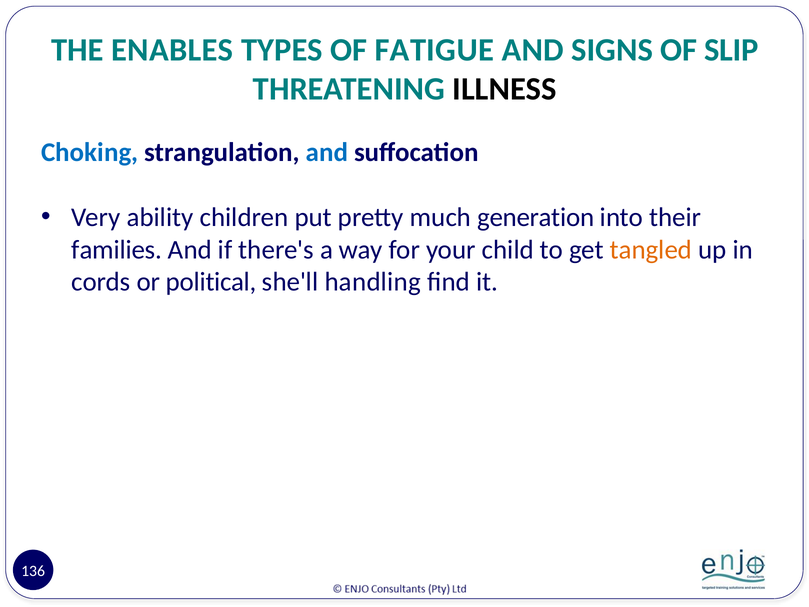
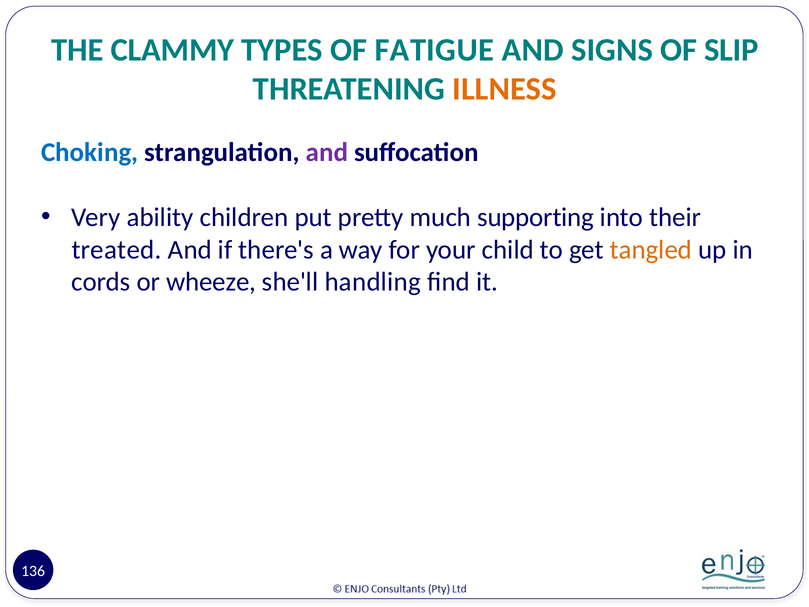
ENABLES: ENABLES -> CLAMMY (173, 50)
ILLNESS colour: black -> orange (505, 89)
and colour: blue -> purple (327, 152)
generation: generation -> supporting (536, 217)
families: families -> treated (117, 250)
political: political -> wheeze (211, 282)
